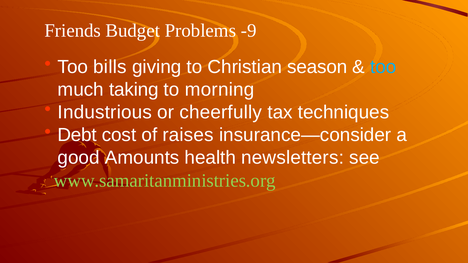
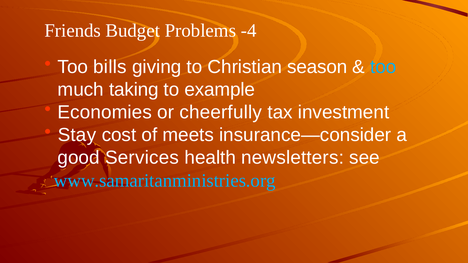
-9: -9 -> -4 (249, 31)
morning: morning -> example (220, 90)
Industrious: Industrious -> Economies (105, 112)
techniques: techniques -> investment (344, 112)
Debt: Debt -> Stay (77, 135)
raises: raises -> meets (188, 135)
Amounts: Amounts -> Services (142, 158)
www.samaritanministries.org colour: light green -> light blue (165, 181)
